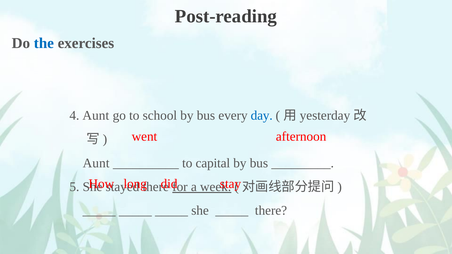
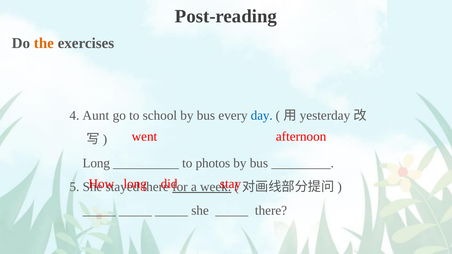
the colour: blue -> orange (44, 43)
Aunt: Aunt -> Long (96, 163)
capital: capital -> photos (213, 163)
